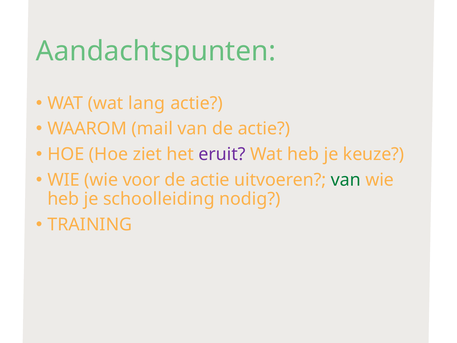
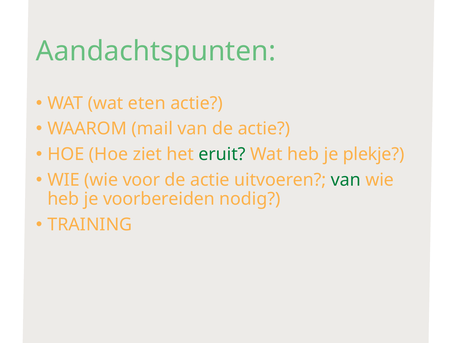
lang: lang -> eten (147, 103)
eruit colour: purple -> green (222, 154)
keuze: keuze -> plekje (374, 154)
schoolleiding: schoolleiding -> voorbereiden (159, 199)
